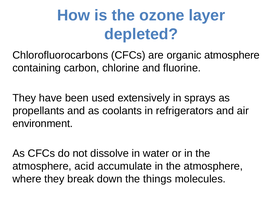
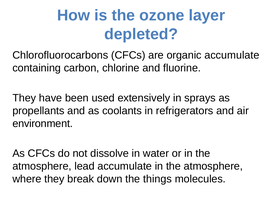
organic atmosphere: atmosphere -> accumulate (232, 55)
acid: acid -> lead (85, 166)
